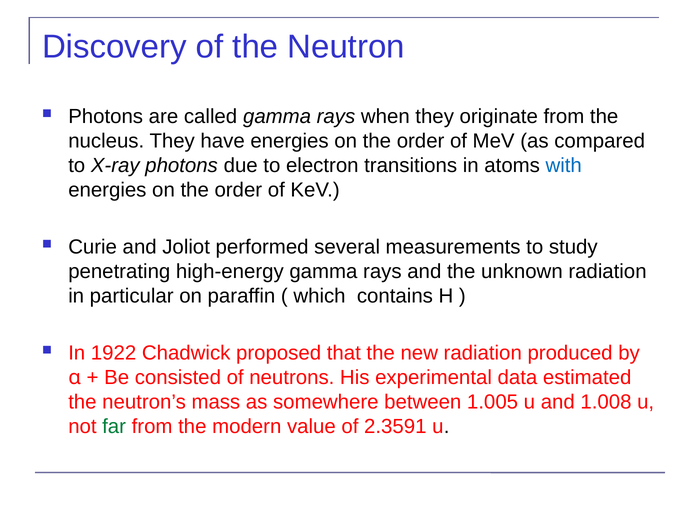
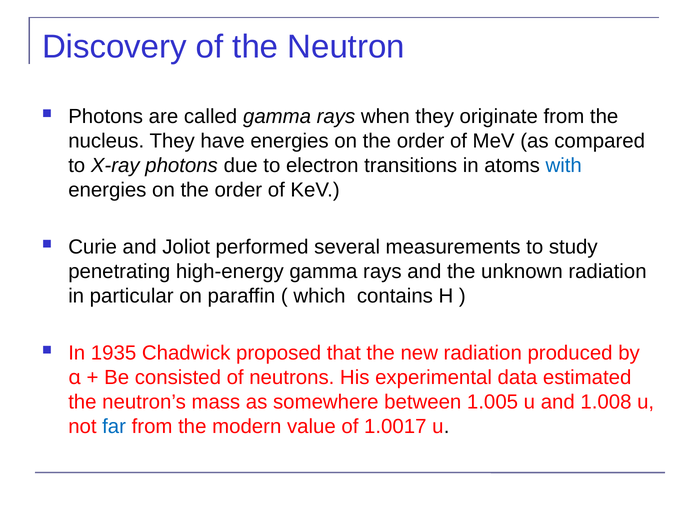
1922: 1922 -> 1935 (114, 353)
far colour: green -> blue (114, 427)
2.3591: 2.3591 -> 1.0017 (395, 427)
